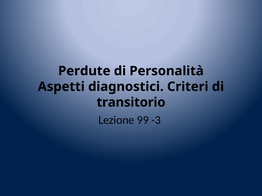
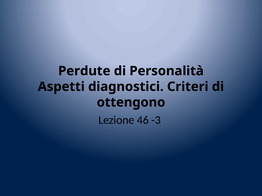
transitorio: transitorio -> ottengono (131, 103)
99: 99 -> 46 (143, 120)
